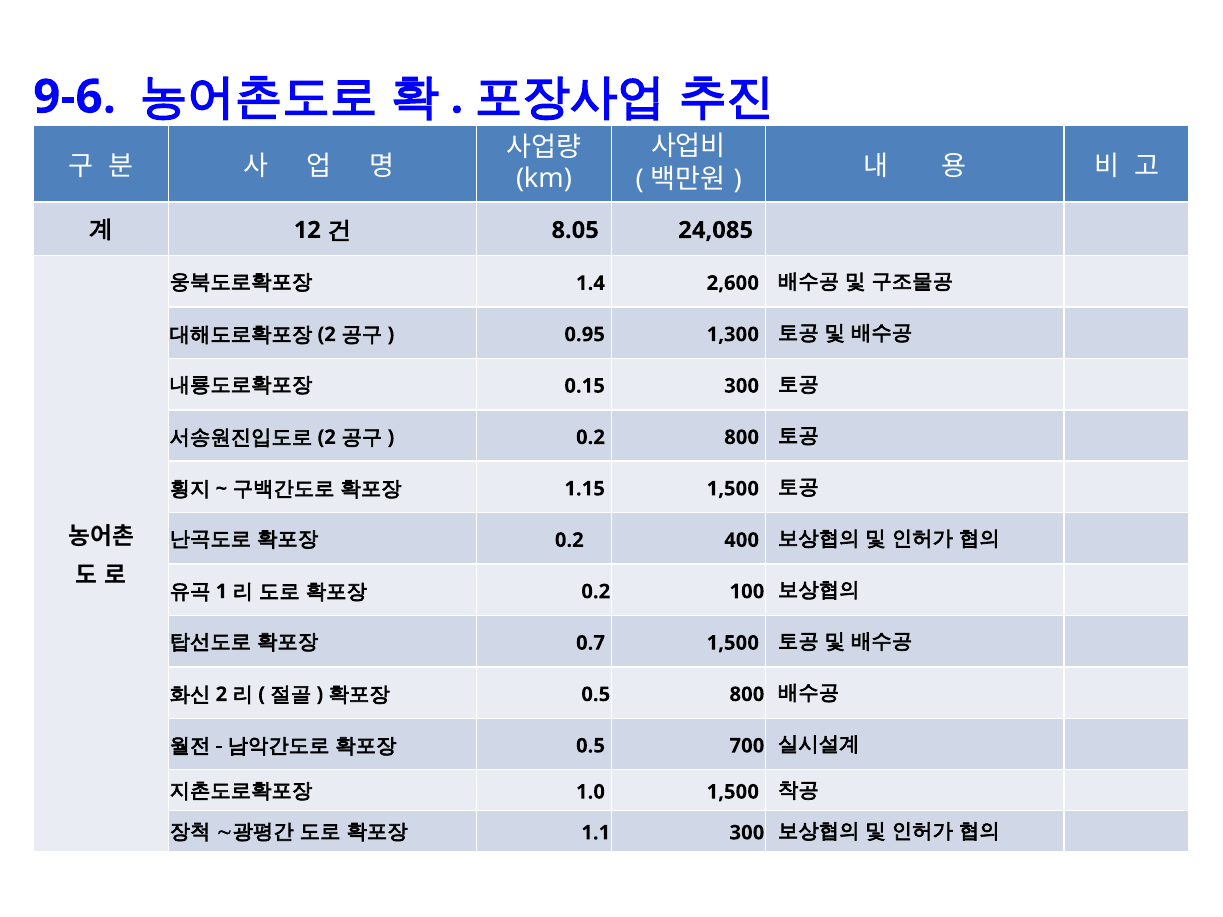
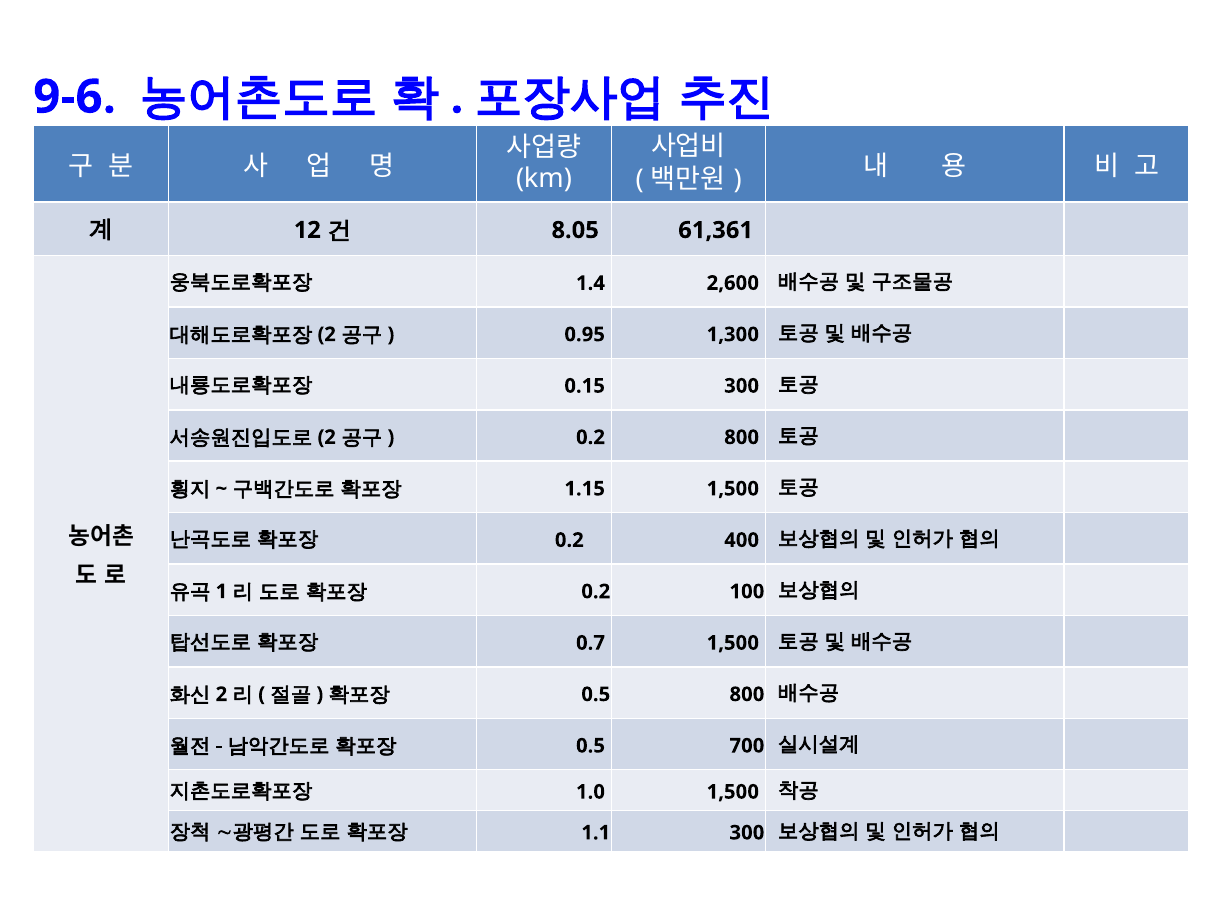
24,085: 24,085 -> 61,361 (716, 230)
